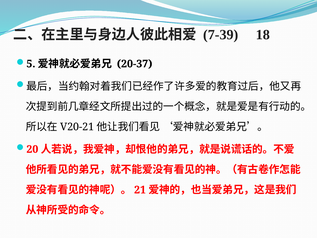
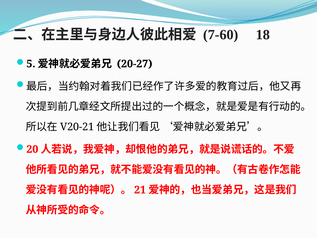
7-39: 7-39 -> 7-60 (221, 35)
20-37: 20-37 -> 20-27 (135, 64)
